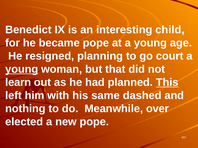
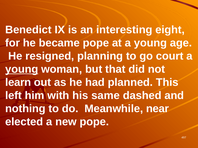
child: child -> eight (170, 30)
This underline: present -> none (167, 83)
over: over -> near (157, 109)
